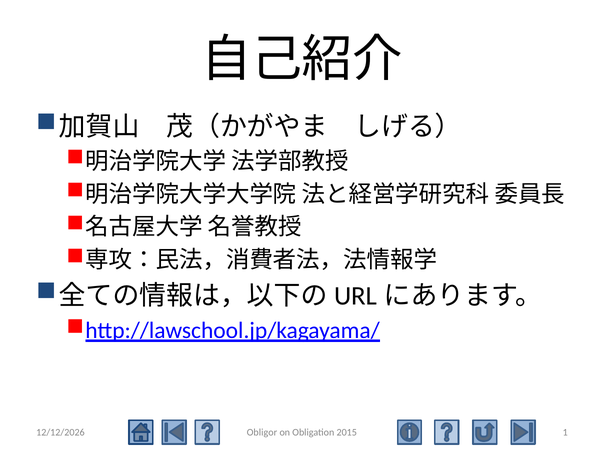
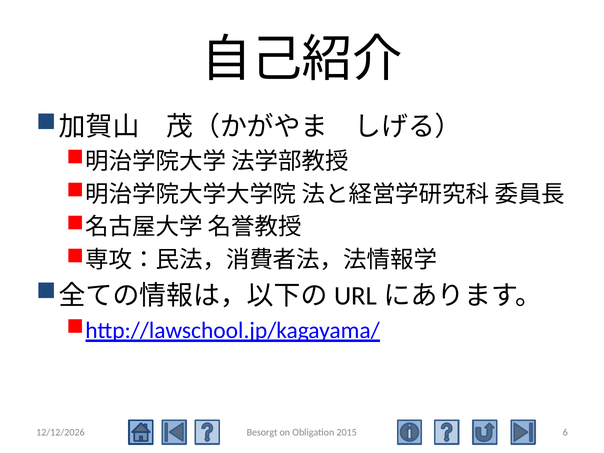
Obligor: Obligor -> Besorgt (262, 433)
1: 1 -> 6 (565, 433)
